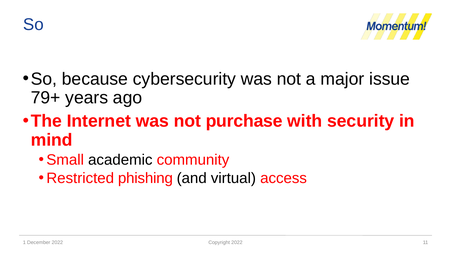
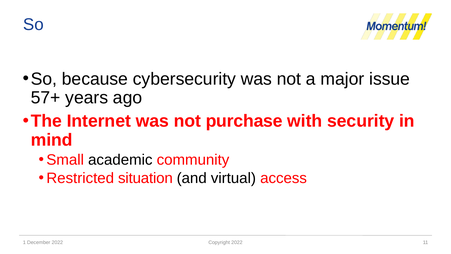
79+: 79+ -> 57+ (46, 98)
phishing: phishing -> situation (145, 178)
